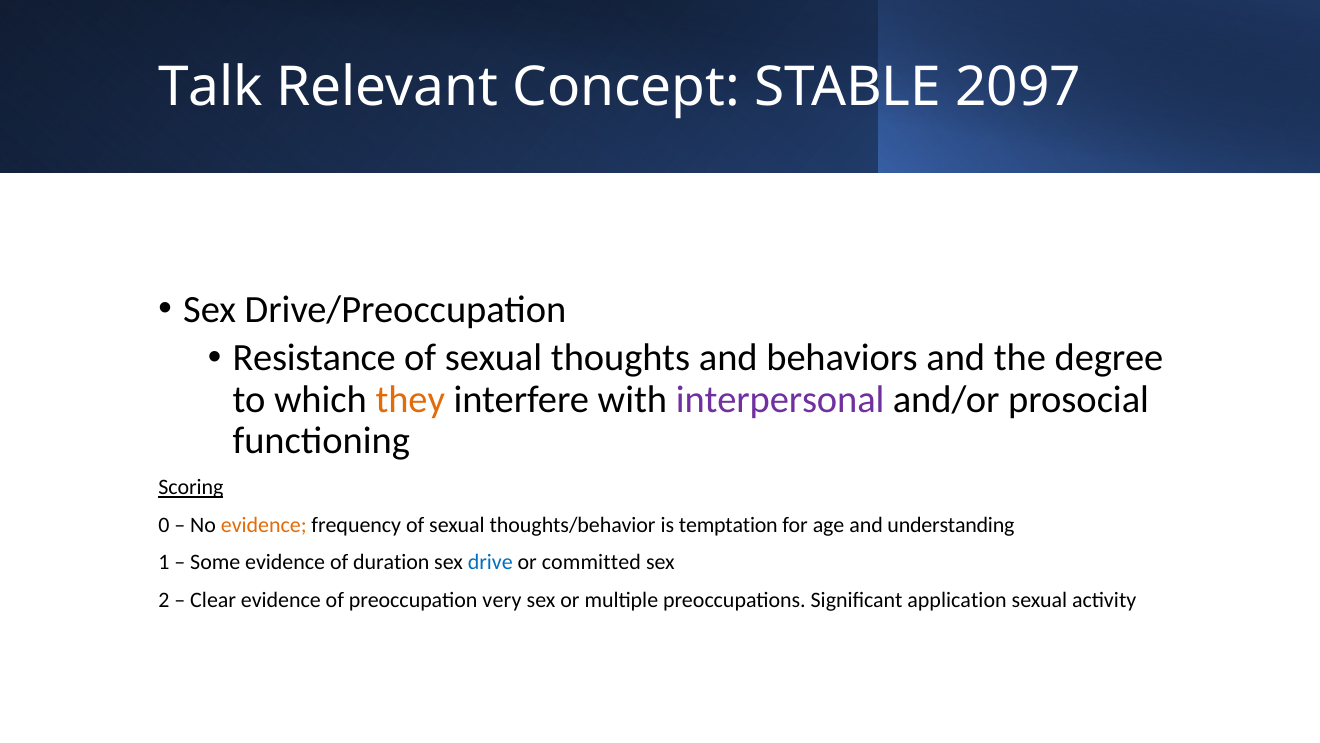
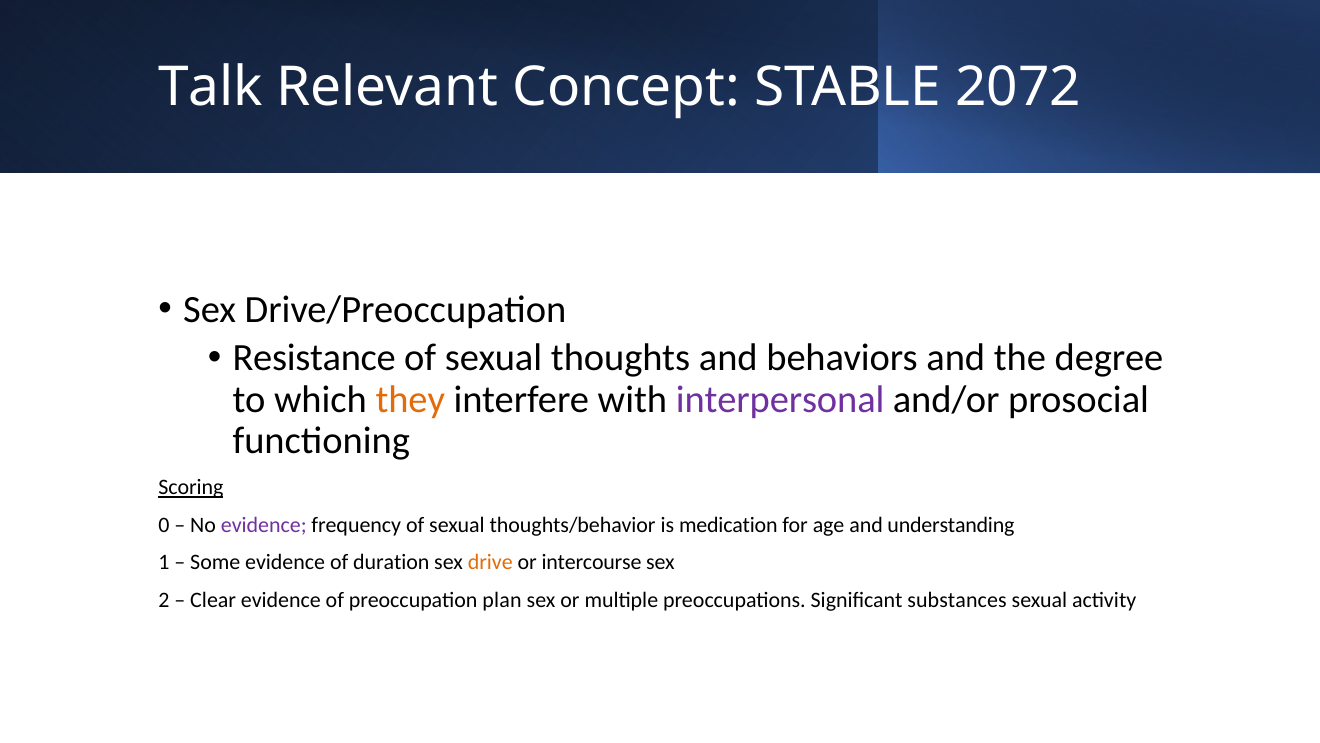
2097: 2097 -> 2072 (1018, 87)
evidence colour: orange -> purple (264, 525)
temptation: temptation -> medication (728, 525)
drive colour: blue -> orange (490, 562)
committed: committed -> intercourse (591, 562)
very: very -> plan (502, 600)
application: application -> substances (957, 600)
